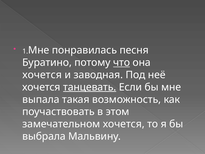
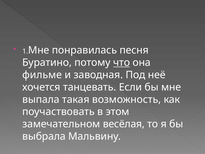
хочется: хочется -> фильме (42, 75)
танцевать underline: present -> none (90, 87)
замечательном хочется: хочется -> весёлая (124, 124)
